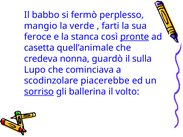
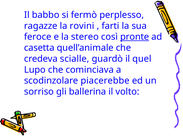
mangio: mangio -> ragazze (41, 26)
verde: verde -> rovini (82, 26)
stanca: stanca -> stereo (85, 37)
nonna: nonna -> scialle (75, 59)
sulla: sulla -> quel (142, 59)
sorriso underline: present -> none (39, 92)
